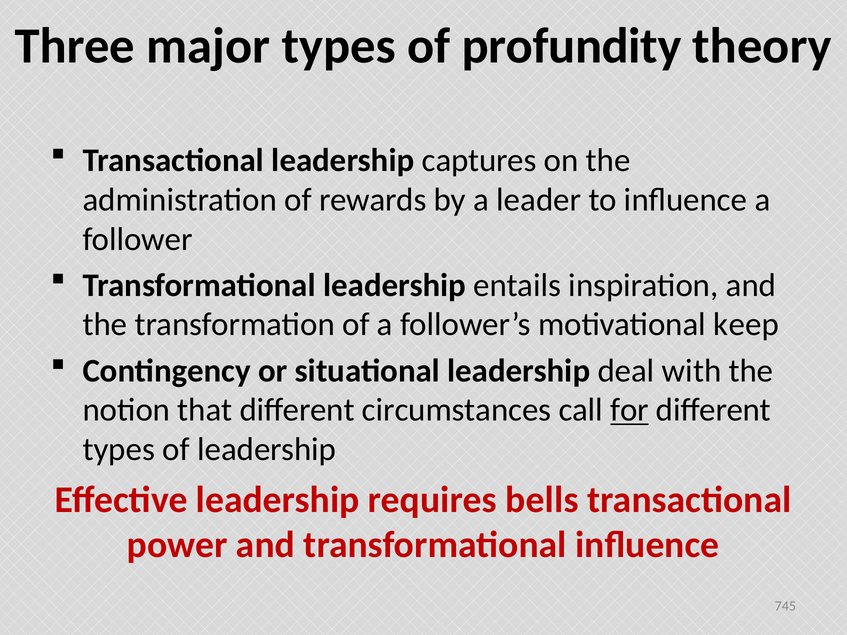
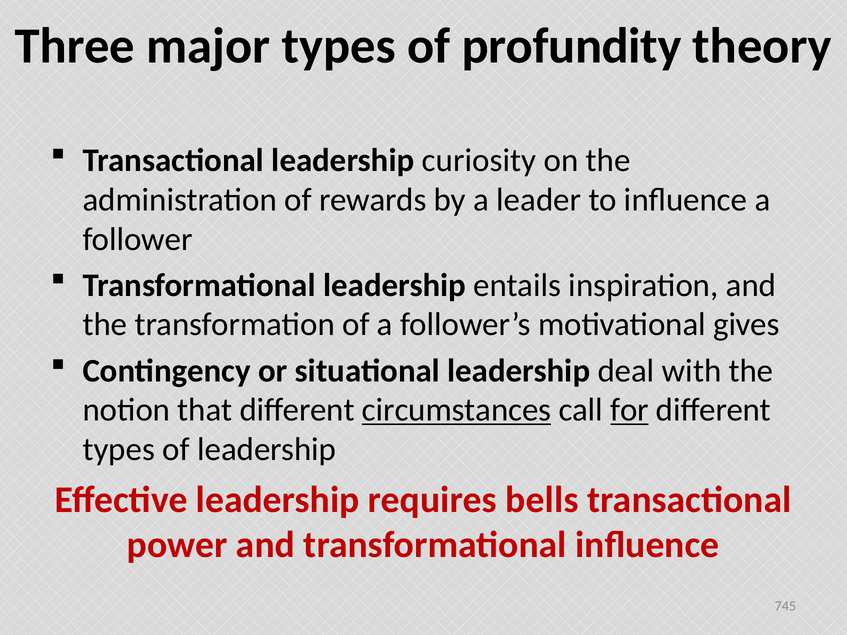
captures: captures -> curiosity (479, 160)
keep: keep -> gives (746, 325)
circumstances underline: none -> present (457, 410)
